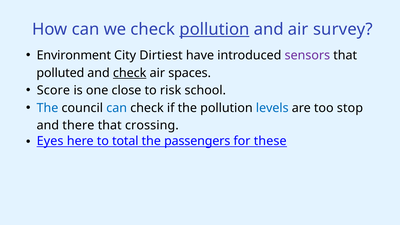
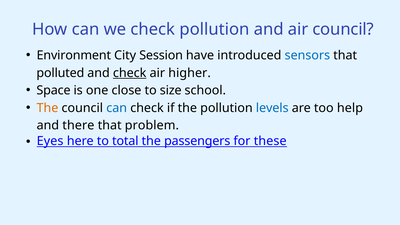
pollution underline: present -> none (214, 29)
air survey: survey -> council (343, 29)
Dirtiest: Dirtiest -> Session (161, 55)
sensors colour: purple -> blue (307, 55)
spaces: spaces -> higher (190, 73)
Score: Score -> Space (54, 90)
risk: risk -> size (171, 90)
The colour: blue -> orange (47, 108)
stop: stop -> help (350, 108)
crossing: crossing -> problem (152, 125)
